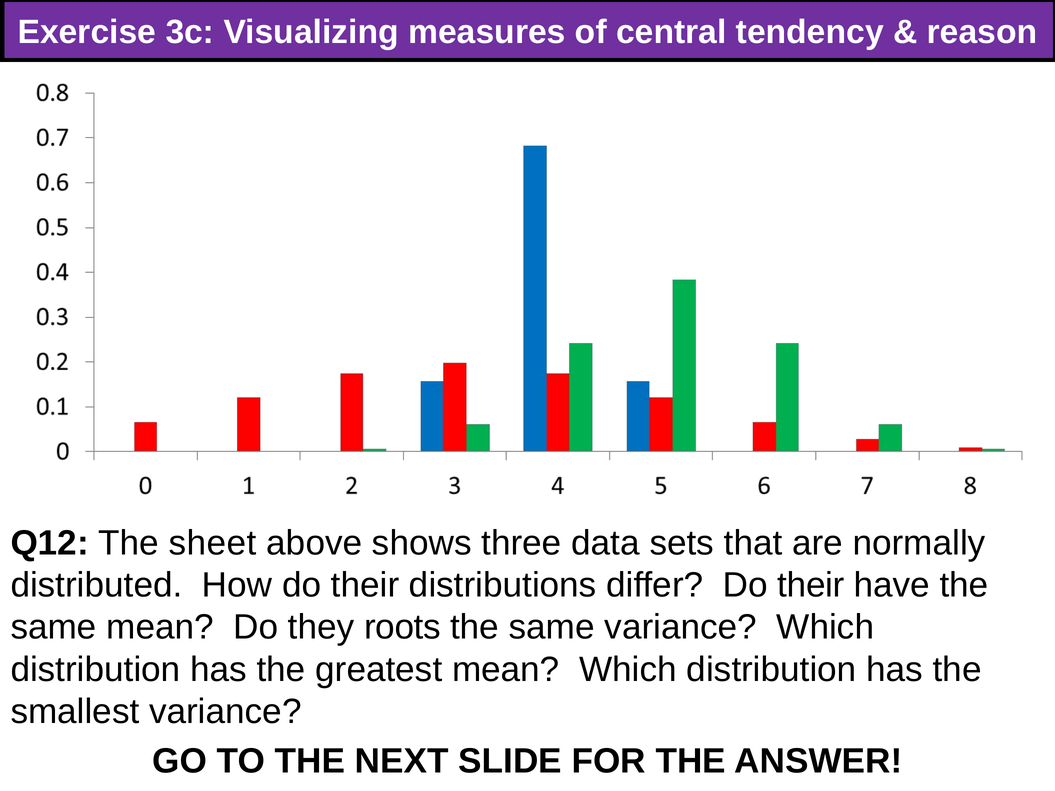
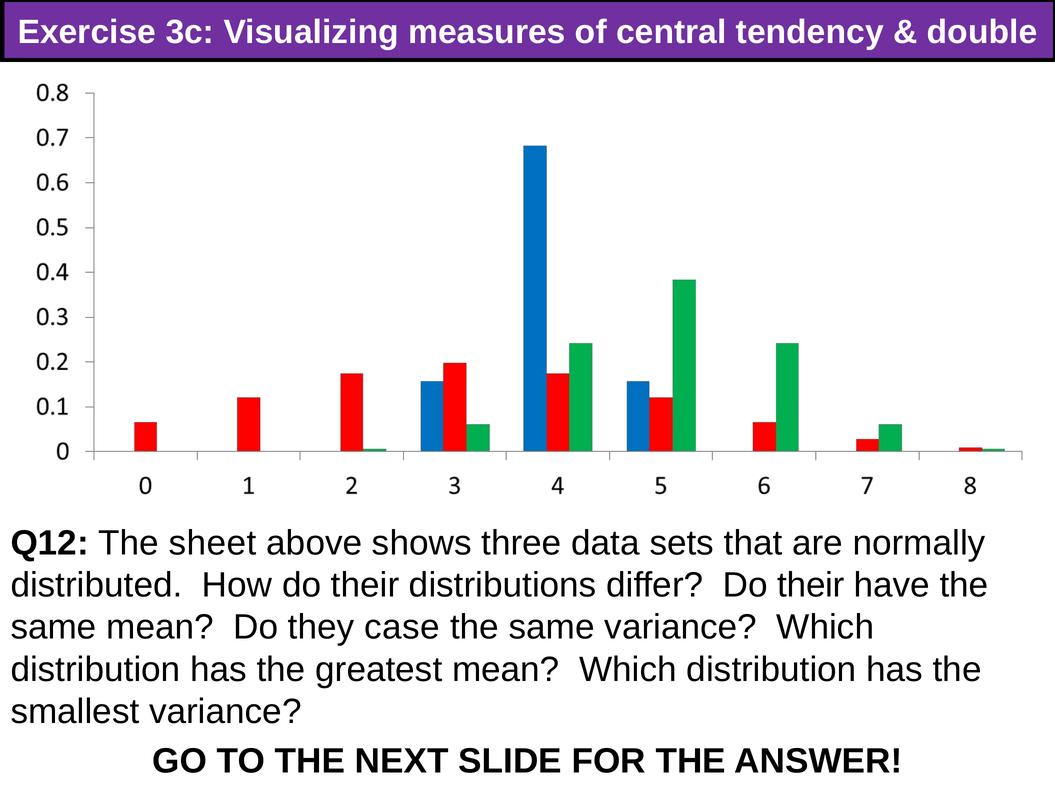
reason: reason -> double (982, 32)
roots: roots -> case (402, 628)
